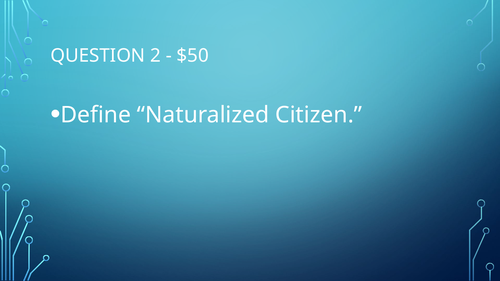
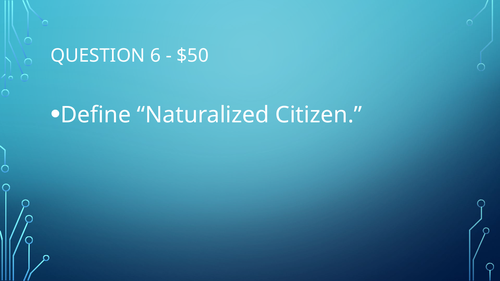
2: 2 -> 6 (155, 56)
